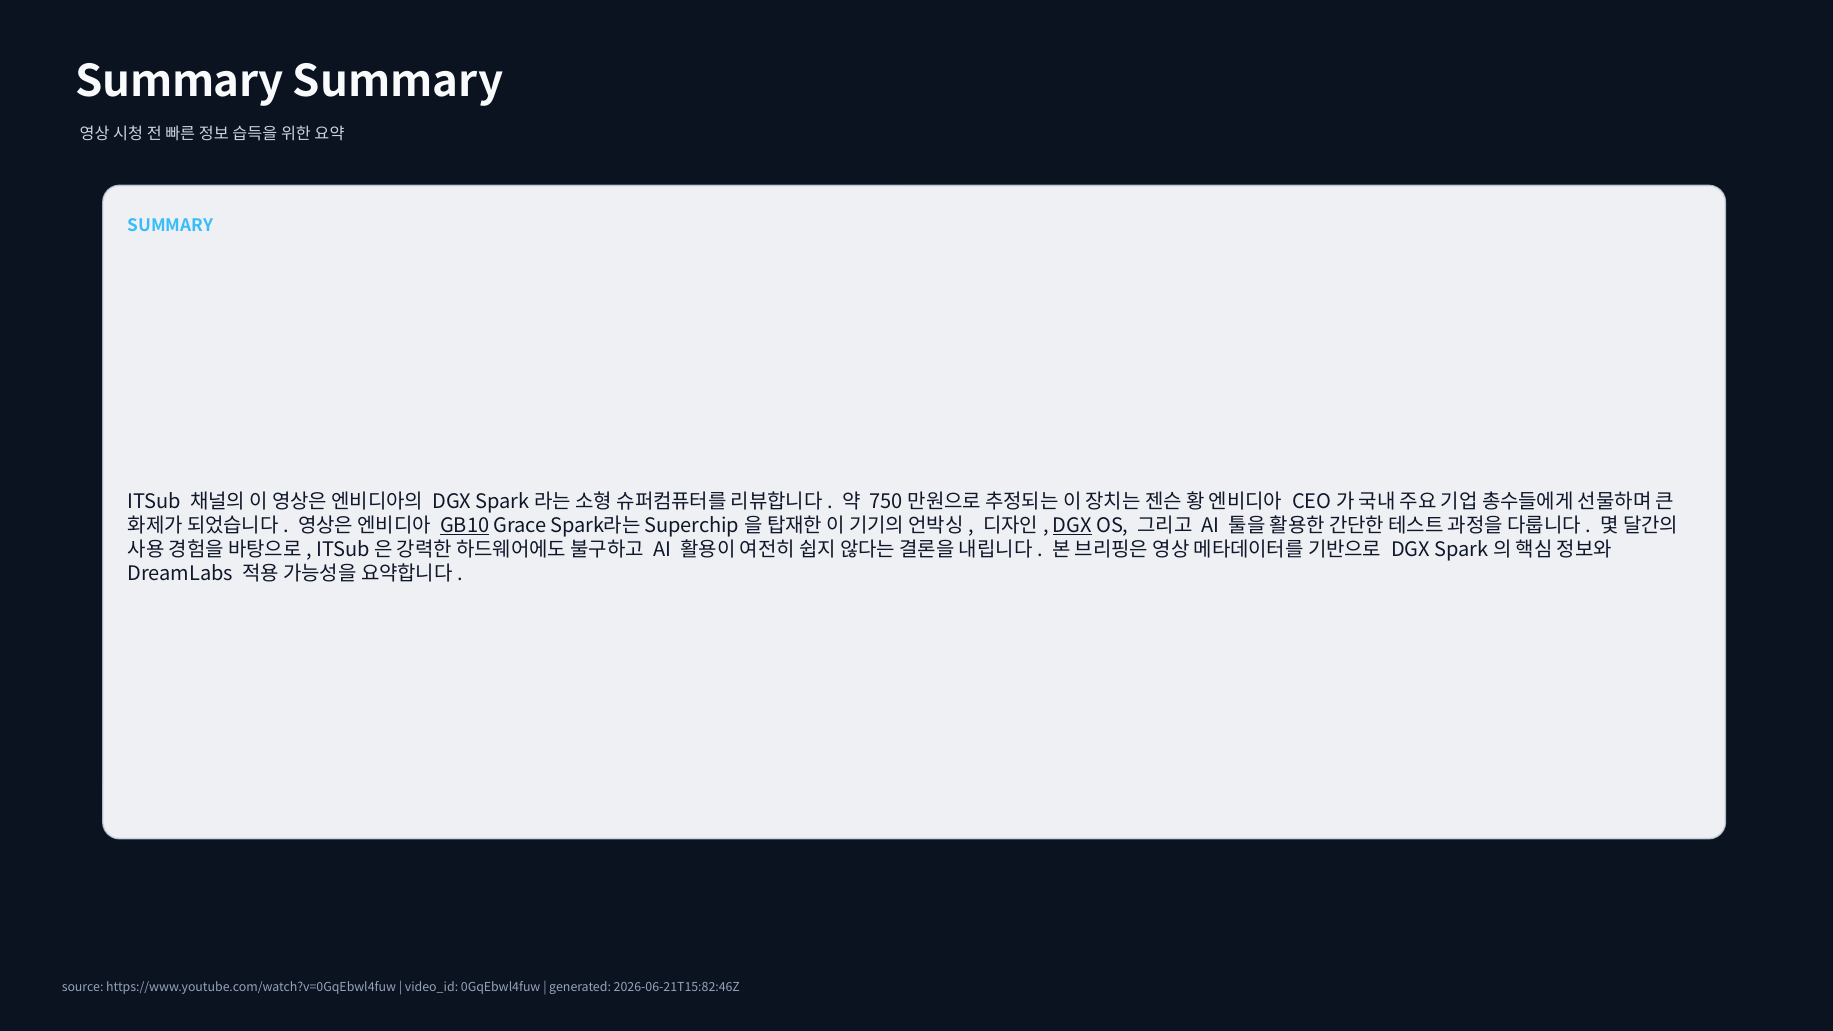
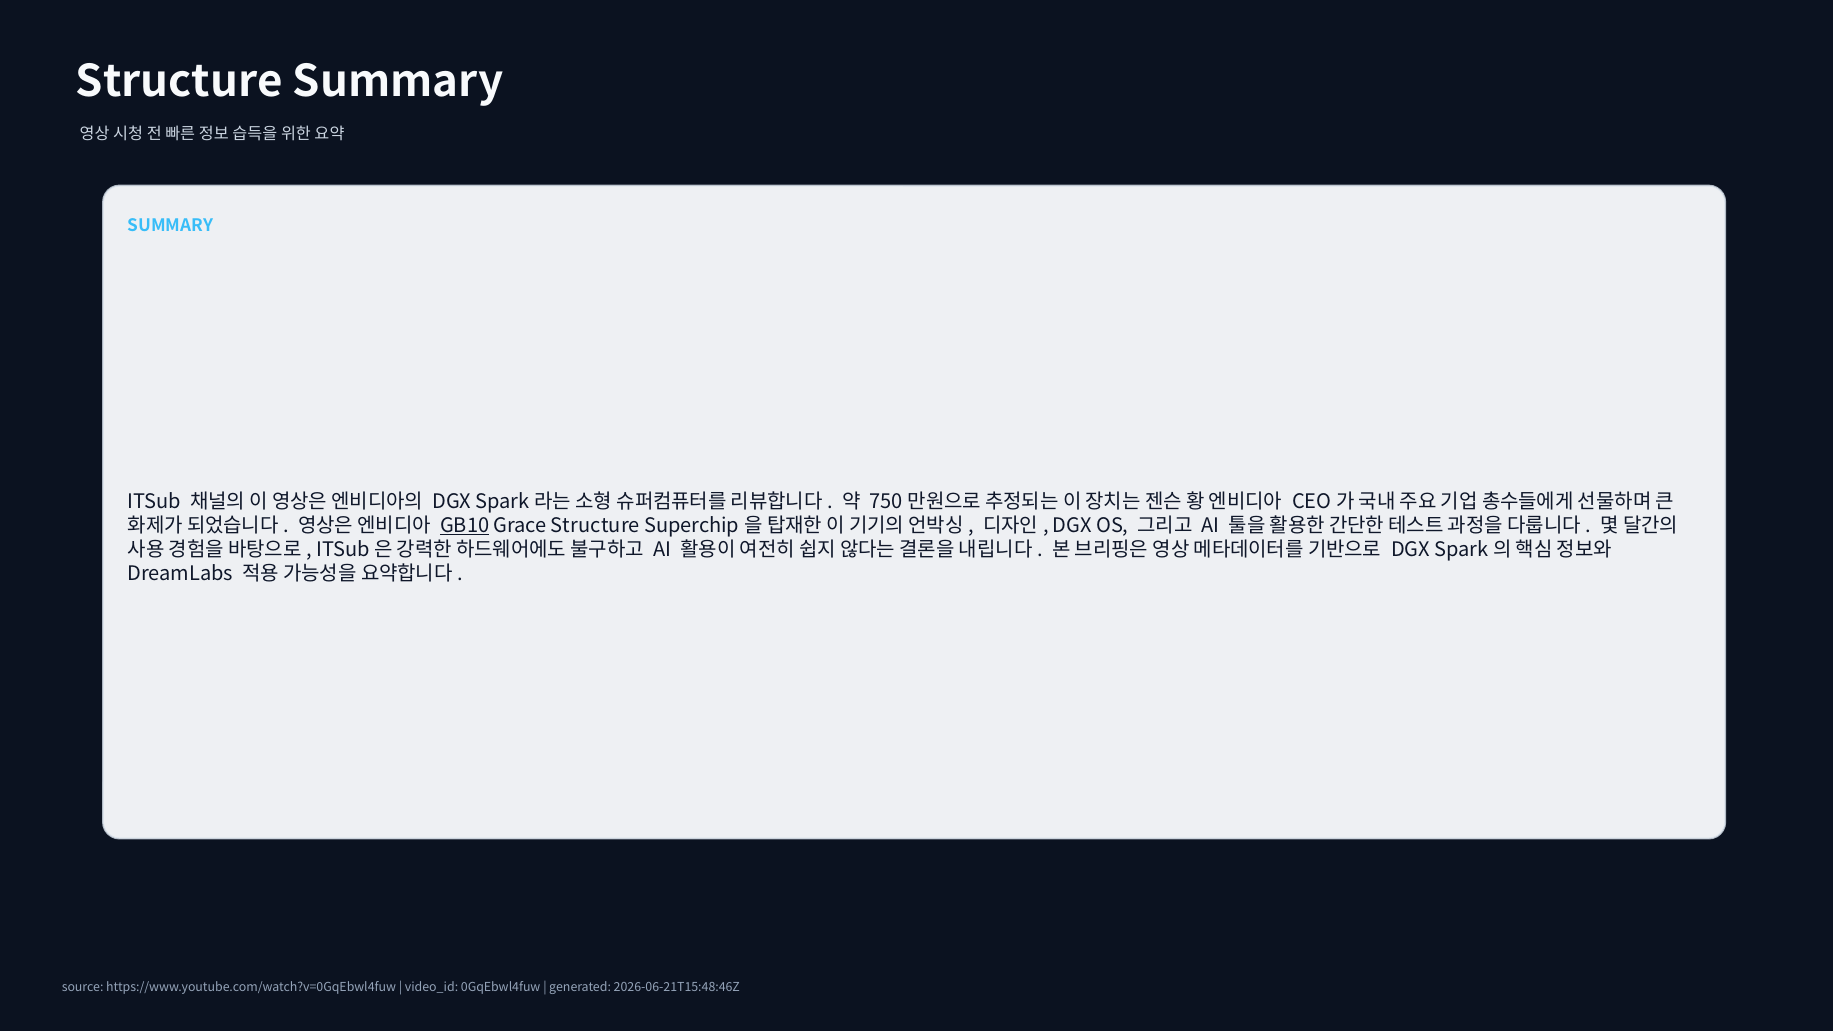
Summary: Summary -> Structure (179, 82)
Grace Spark라는: Spark라는 -> Structure (595, 526)
DGX underline: present -> none (1072, 526)
2026-06-21T15:82:46Z: 2026-06-21T15:82:46Z -> 2026-06-21T15:48:46Z (677, 987)
